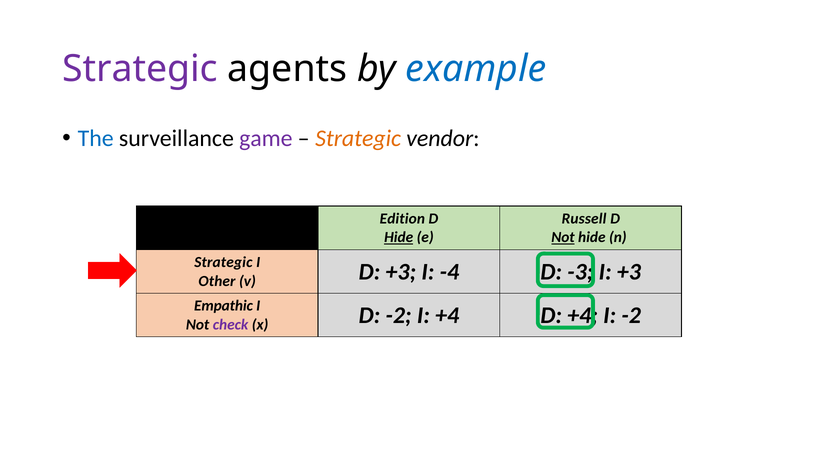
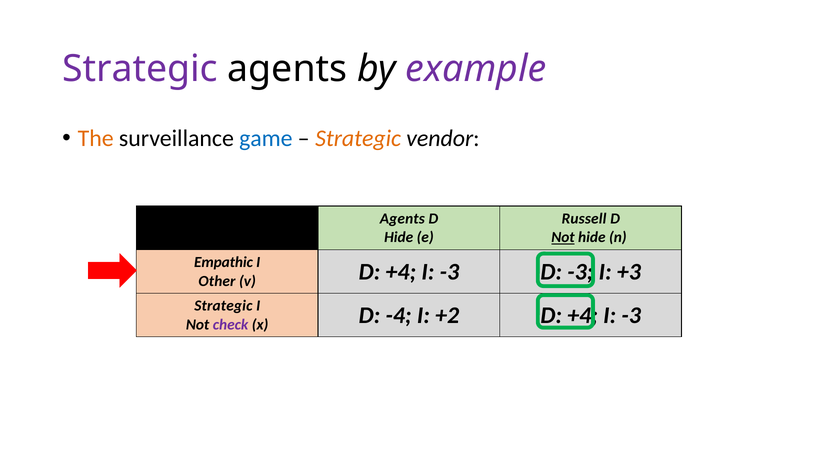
example colour: blue -> purple (476, 69)
The colour: blue -> orange (96, 138)
game colour: purple -> blue (266, 138)
Edition: Edition -> Agents (402, 219)
Hide underline: present -> none (399, 237)
Strategic: Strategic -> Empathic (223, 262)
v D +3: +3 -> +4 (401, 272)
-4: -4 -> -3 (449, 272)
Empathic: Empathic -> Strategic (223, 306)
D -2: -2 -> -4 (399, 315)
I +4: +4 -> +2 (447, 315)
-2: -2 -> -3 (631, 315)
